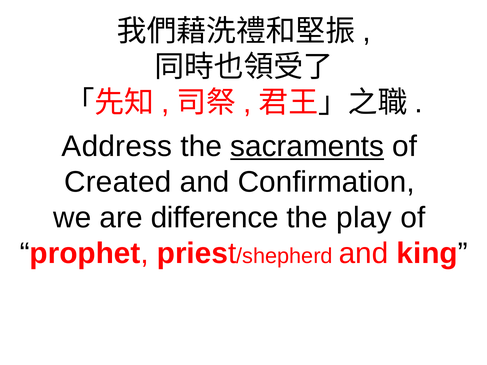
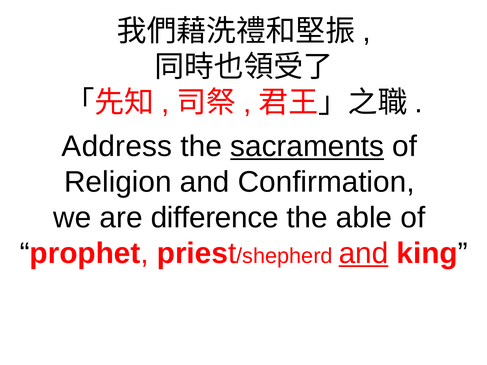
Created: Created -> Religion (118, 182)
play: play -> able (364, 218)
and underline: none -> present (363, 254)
